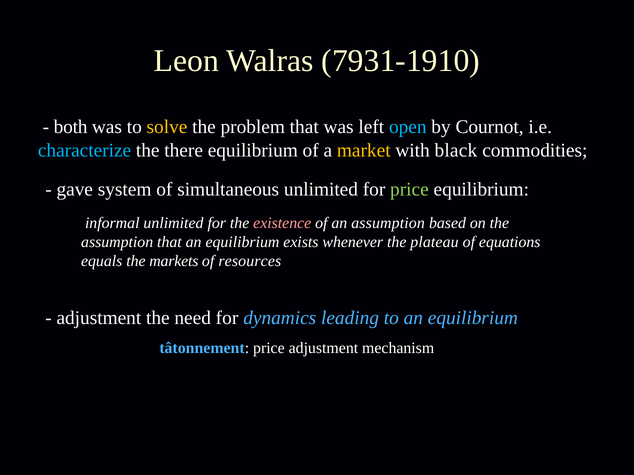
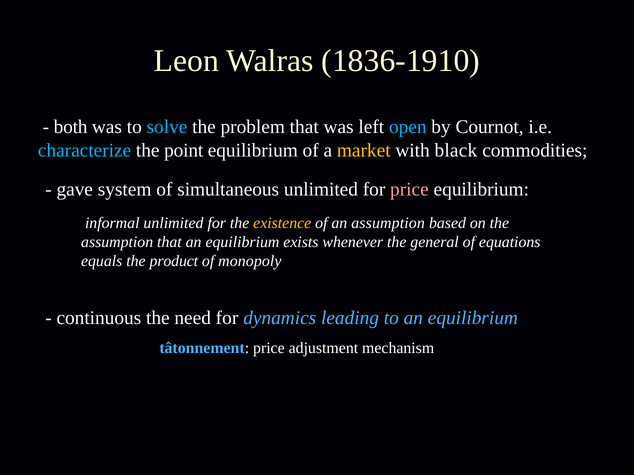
7931-1910: 7931-1910 -> 1836-1910 (401, 61)
solve colour: yellow -> light blue (167, 127)
there: there -> point (184, 150)
price colour: light green -> pink (409, 190)
existence colour: pink -> yellow (282, 223)
plateau: plateau -> general (435, 242)
markets: markets -> product (174, 261)
resources: resources -> monopoly (250, 261)
adjustment: adjustment -> continuous (99, 318)
